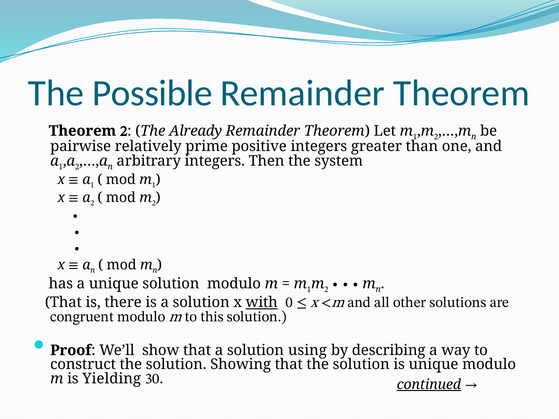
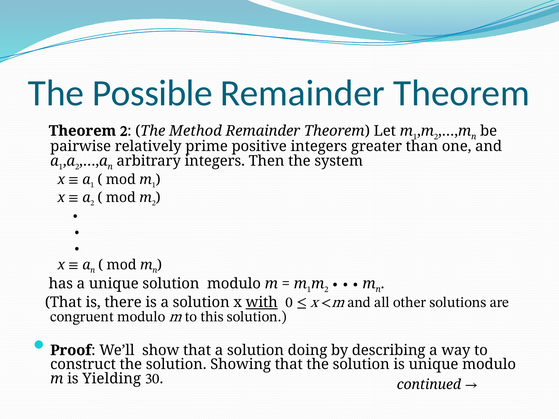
Already: Already -> Method (195, 131)
using: using -> doing (308, 350)
continued underline: present -> none (429, 385)
